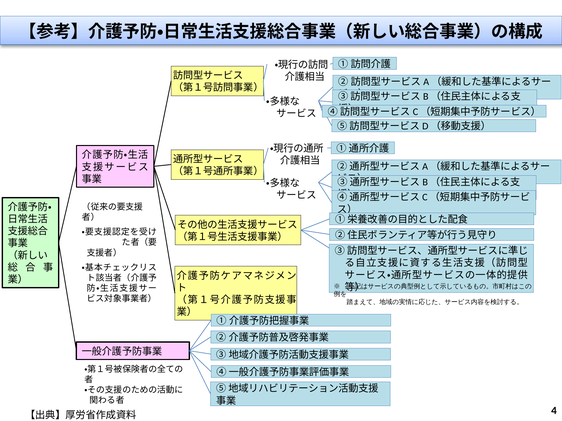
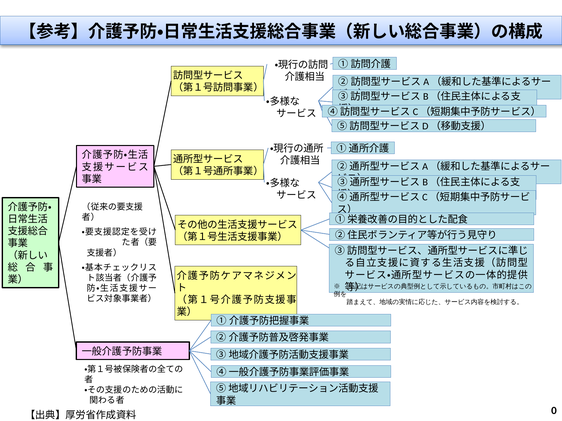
4: 4 -> 0 (554, 411)
